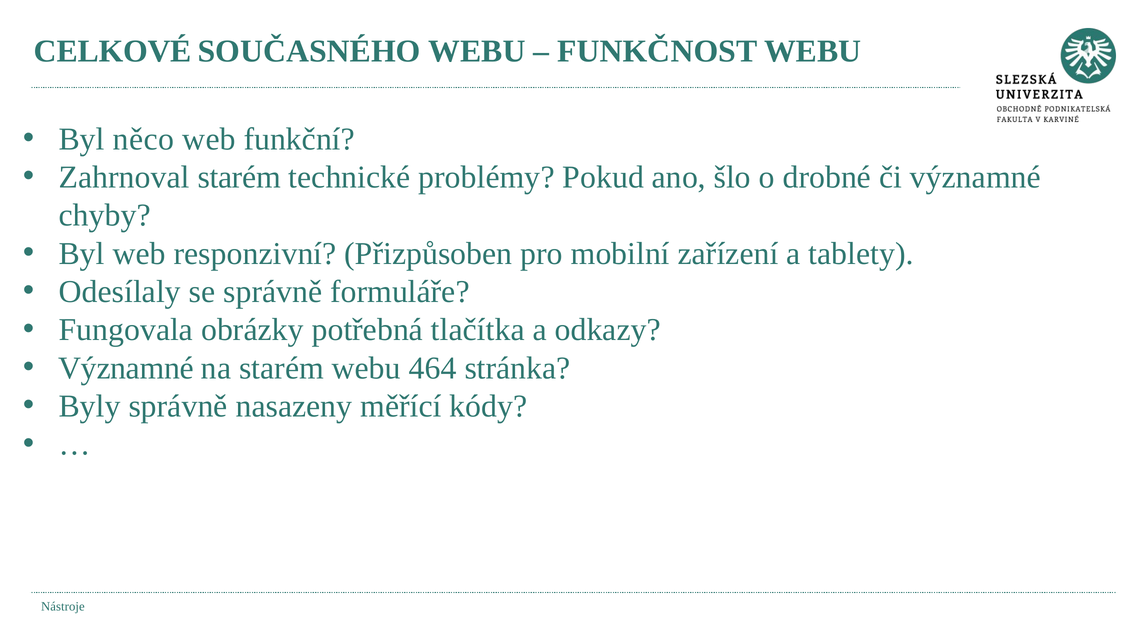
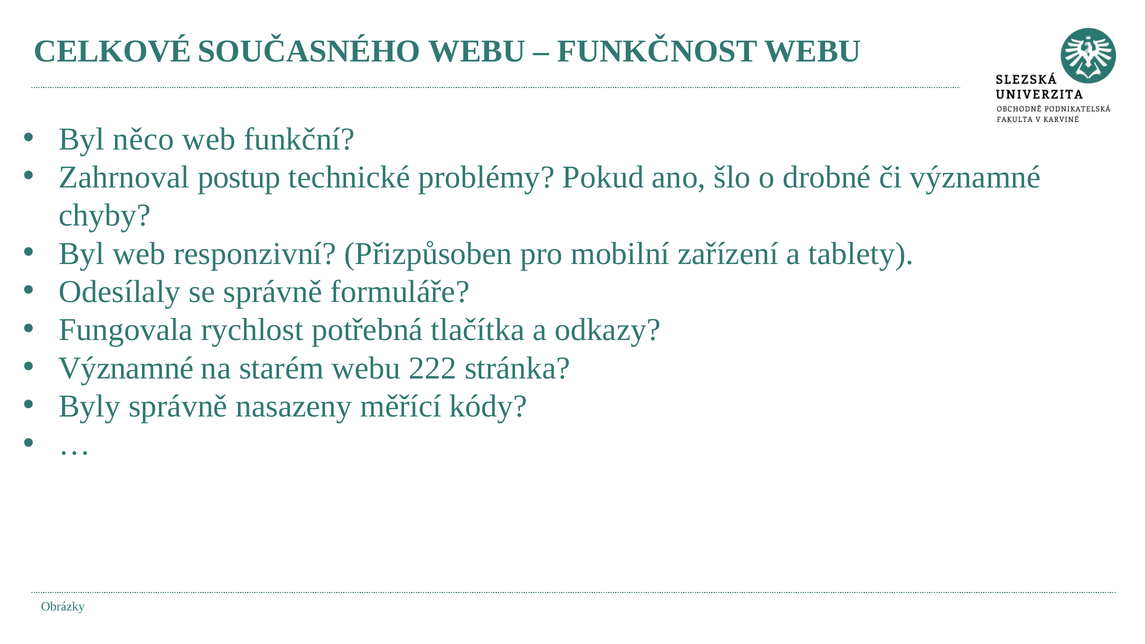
Zahrnoval starém: starém -> postup (239, 177)
obrázky: obrázky -> rychlost (252, 330)
464: 464 -> 222 (433, 368)
Nástroje: Nástroje -> Obrázky (63, 607)
